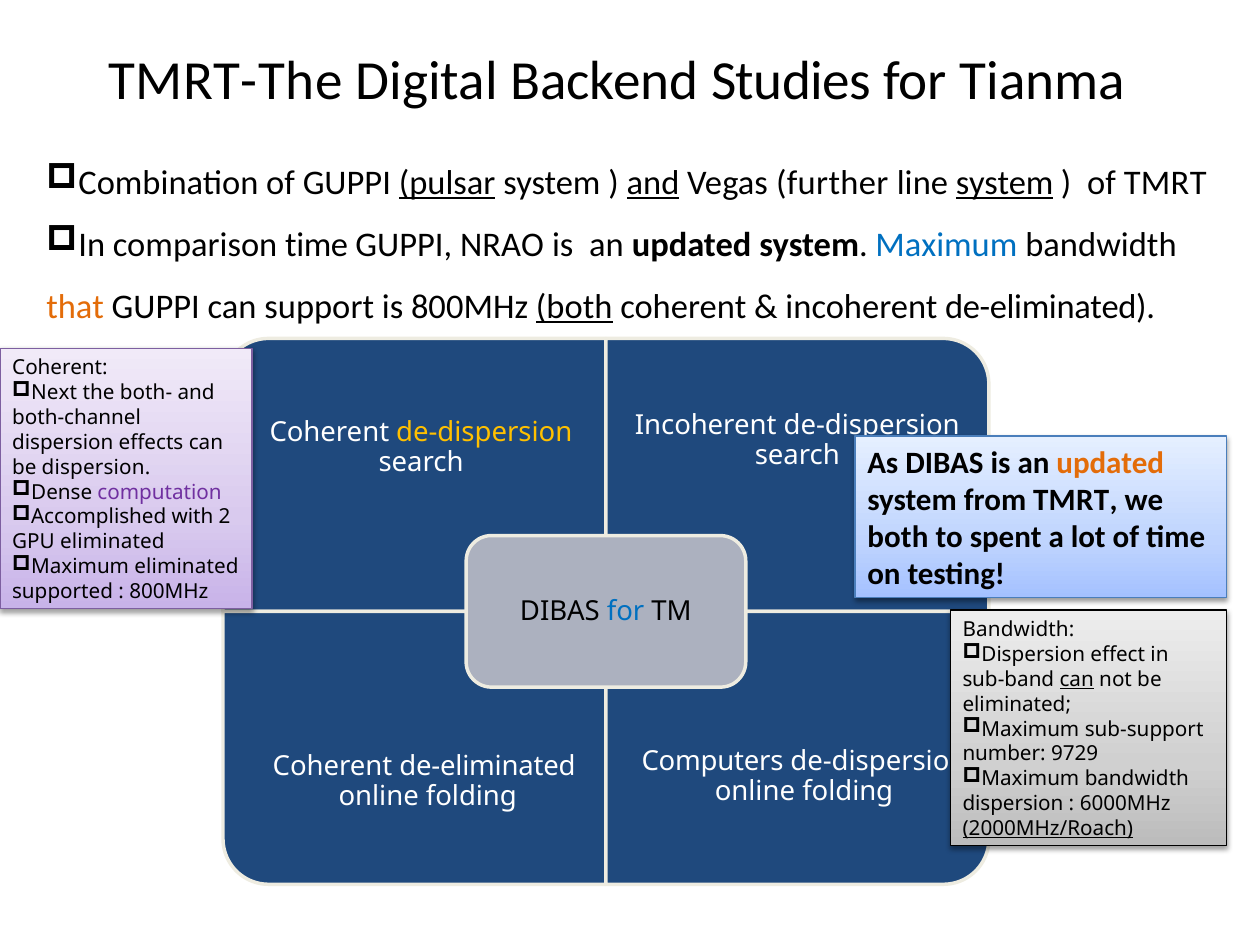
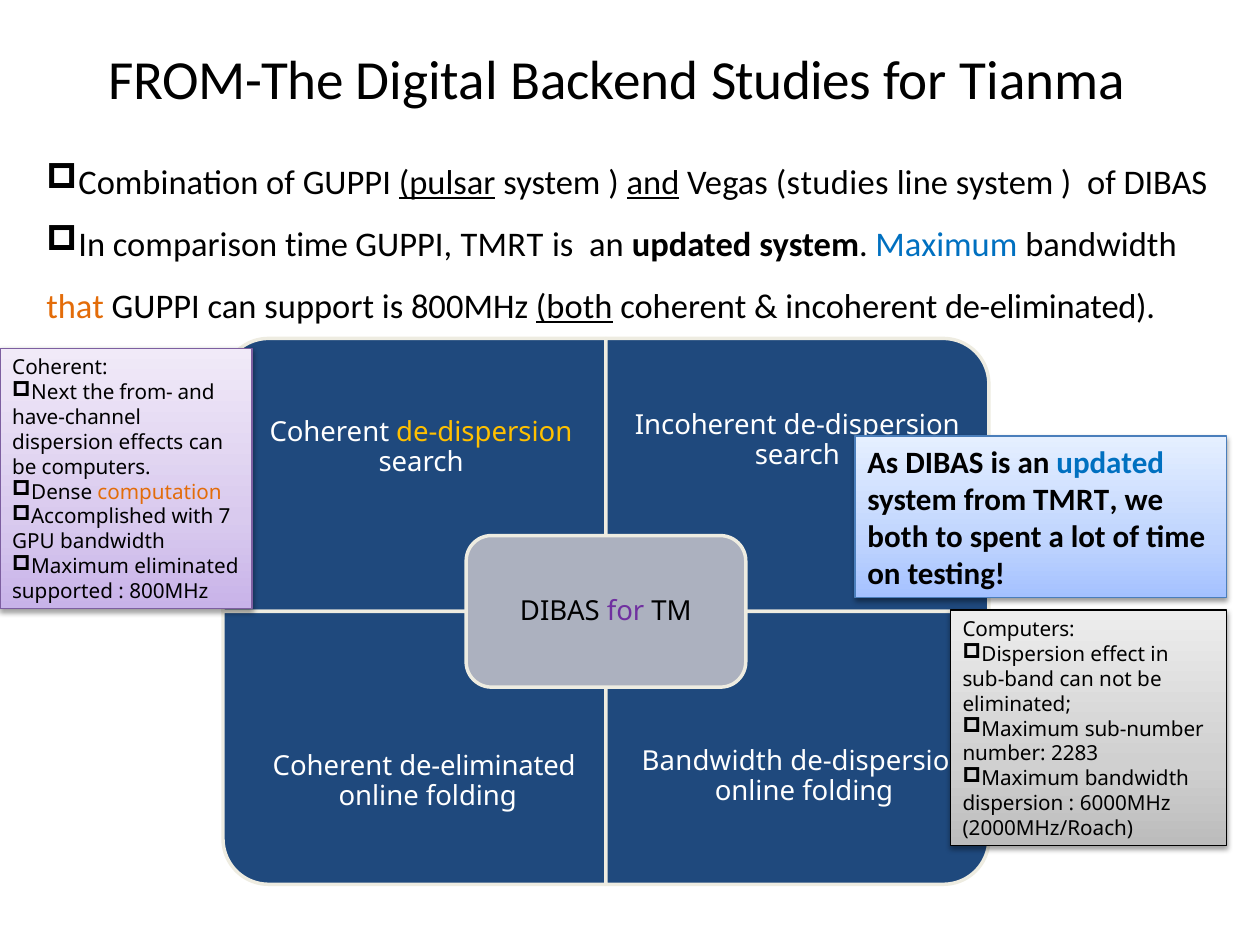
TMRT-The: TMRT-The -> FROM-The (226, 81)
Vegas further: further -> studies (832, 183)
system underline: present -> none (1005, 183)
of TMRT: TMRT -> DIBAS (1165, 183)
GUPPI NRAO: NRAO -> TMRT (502, 245)
both-: both- -> from- (146, 393)
both-channel: both-channel -> have-channel (77, 418)
updated colour: orange -> blue (1110, 463)
be dispersion: dispersion -> computers (96, 467)
computation colour: purple -> orange (160, 492)
2: 2 -> 7 (225, 517)
GPU eliminated: eliminated -> bandwidth (112, 542)
for colour: blue -> purple (626, 611)
Bandwidth: Bandwidth -> Computers (1019, 630)
can underline: present -> none (1077, 679)
sub-support: sub-support -> sub-number (1144, 729)
9729: 9729 -> 2283 (1075, 754)
Computers: Computers -> Bandwidth (712, 762)
2000MHz/Roach underline: present -> none (1048, 828)
